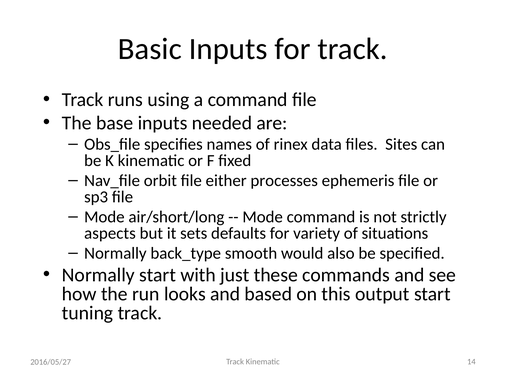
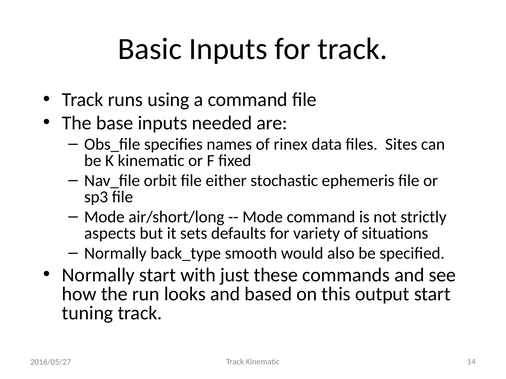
processes: processes -> stochastic (284, 181)
